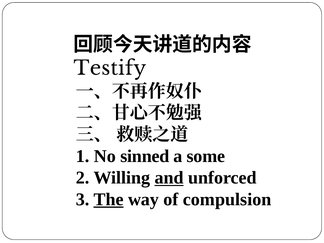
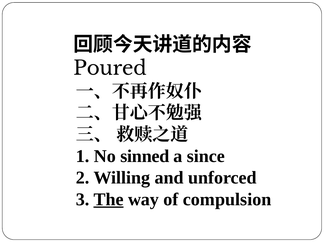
Testify: Testify -> Poured (110, 68)
some: some -> since (206, 156)
and underline: present -> none (169, 178)
